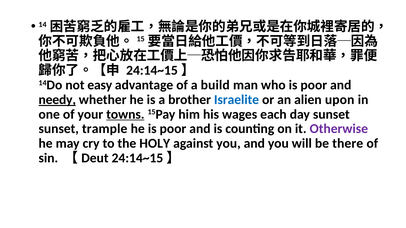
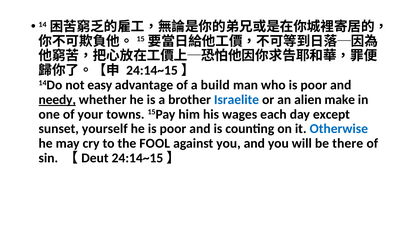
upon: upon -> make (340, 100)
towns underline: present -> none (125, 114)
day sunset: sunset -> except (331, 114)
trample: trample -> yourself (105, 129)
Otherwise colour: purple -> blue (339, 129)
HOLY: HOLY -> FOOL (155, 144)
